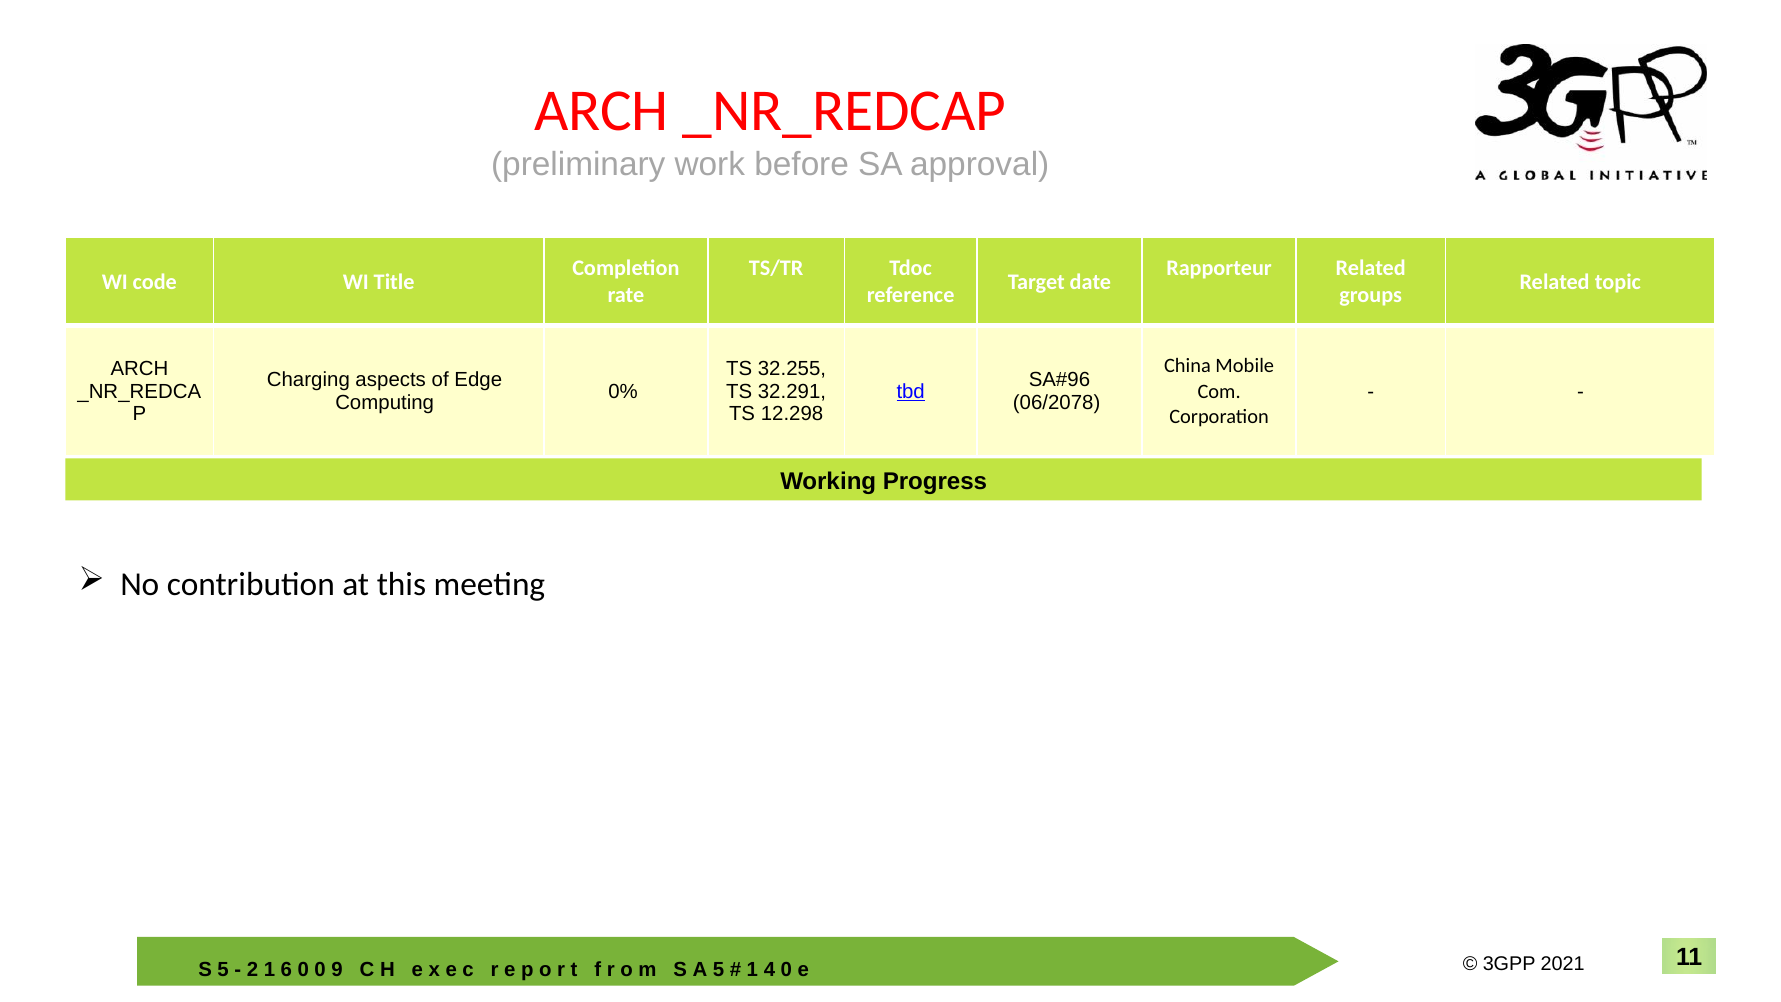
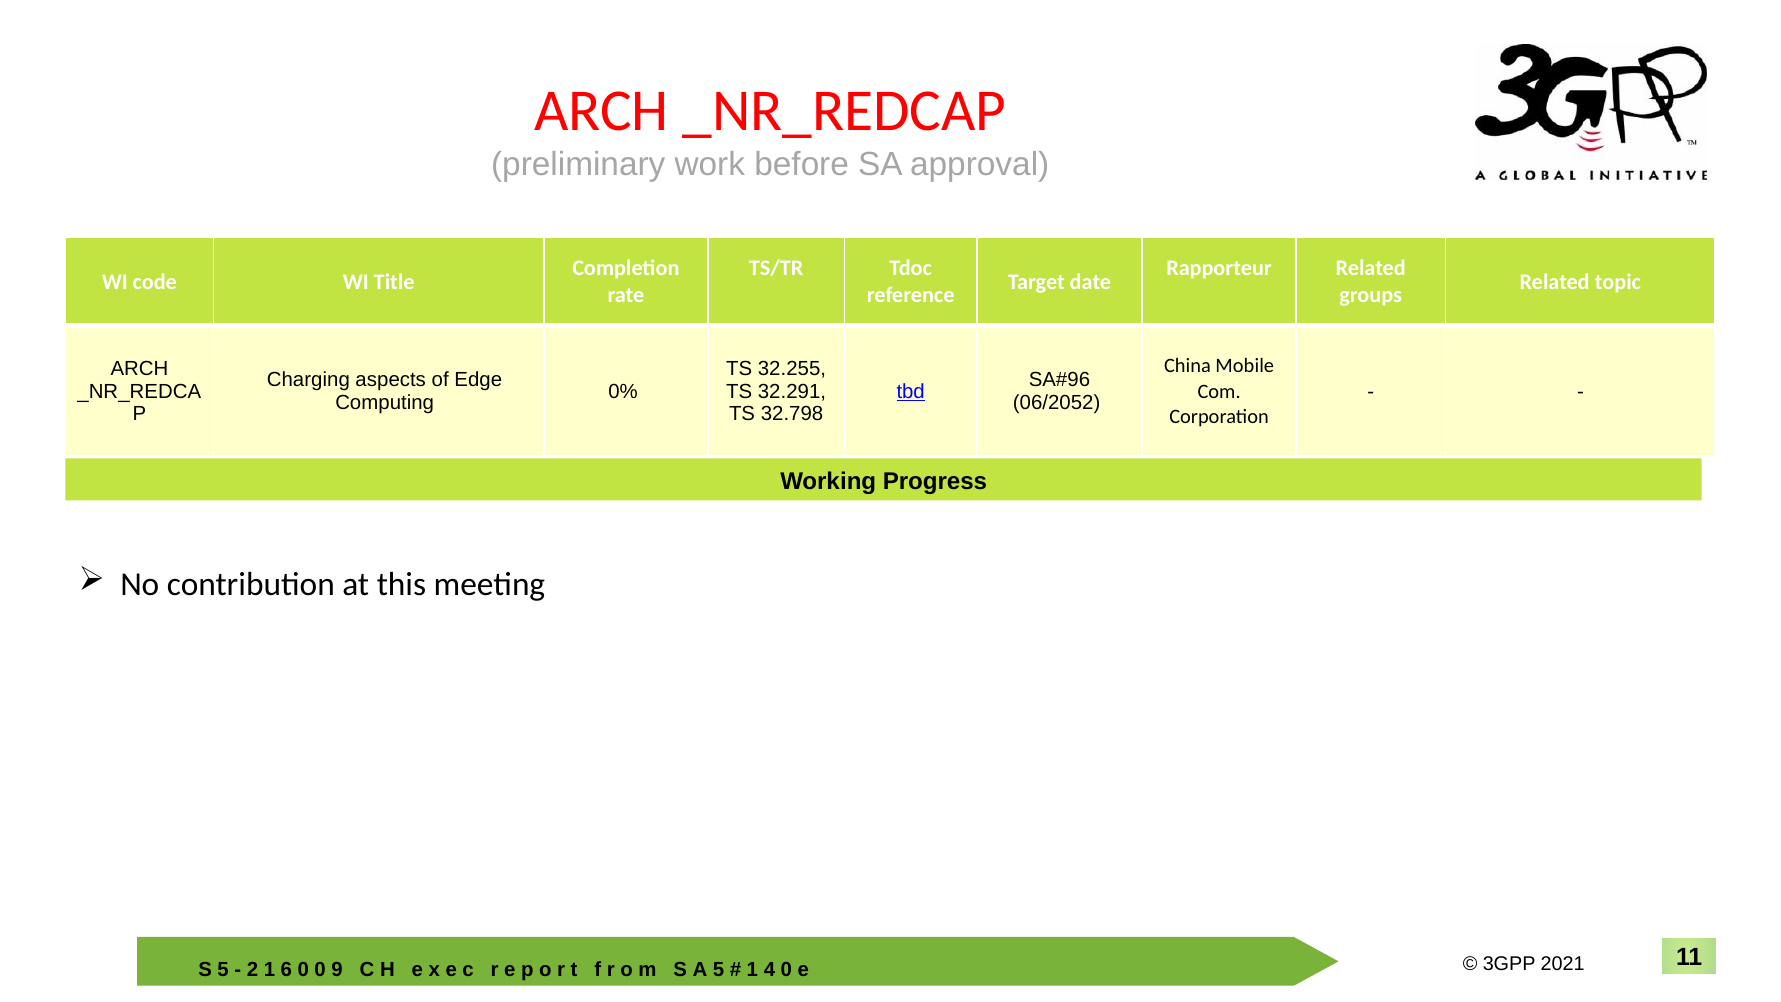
06/2078: 06/2078 -> 06/2052 (1057, 403)
12.298: 12.298 -> 32.798 (792, 414)
